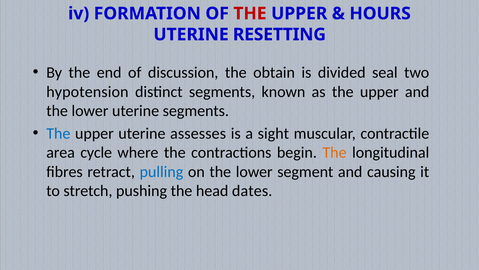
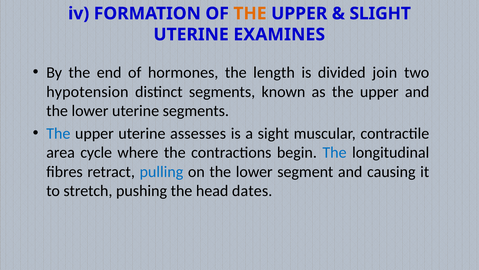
THE colour: red -> orange (250, 13)
HOURS: HOURS -> SLIGHT (380, 13)
RESETTING: RESETTING -> EXAMINES (279, 34)
discussion: discussion -> hormones (183, 72)
obtain: obtain -> length (274, 72)
seal: seal -> join (385, 72)
The colour: orange -> blue (334, 152)
